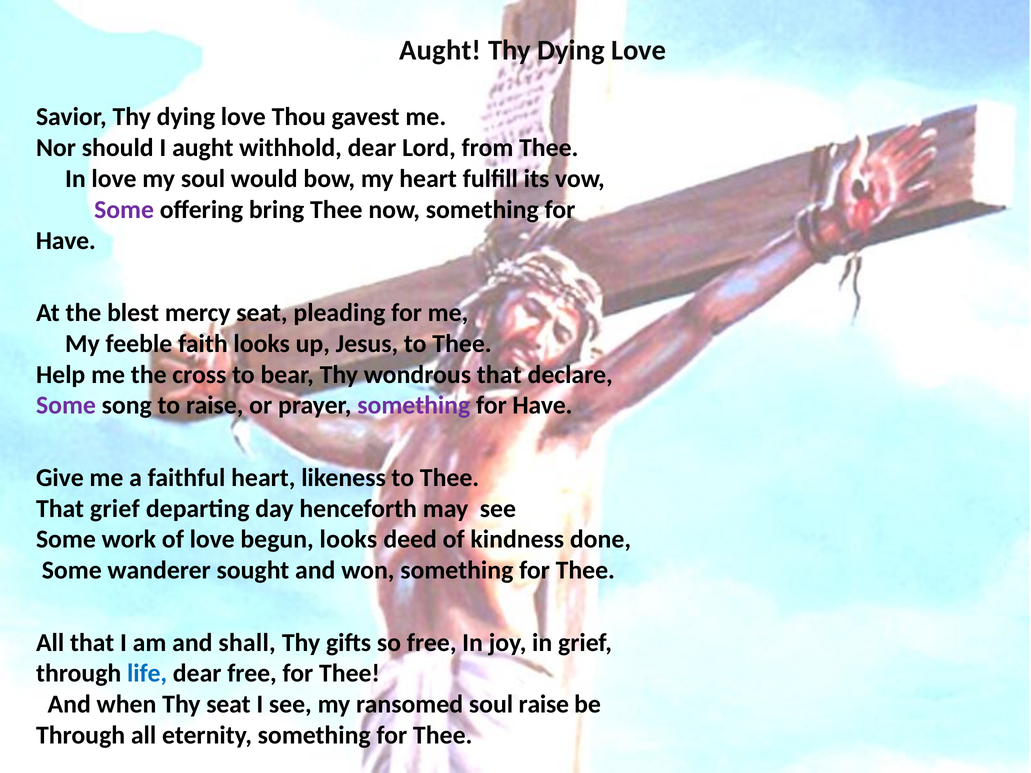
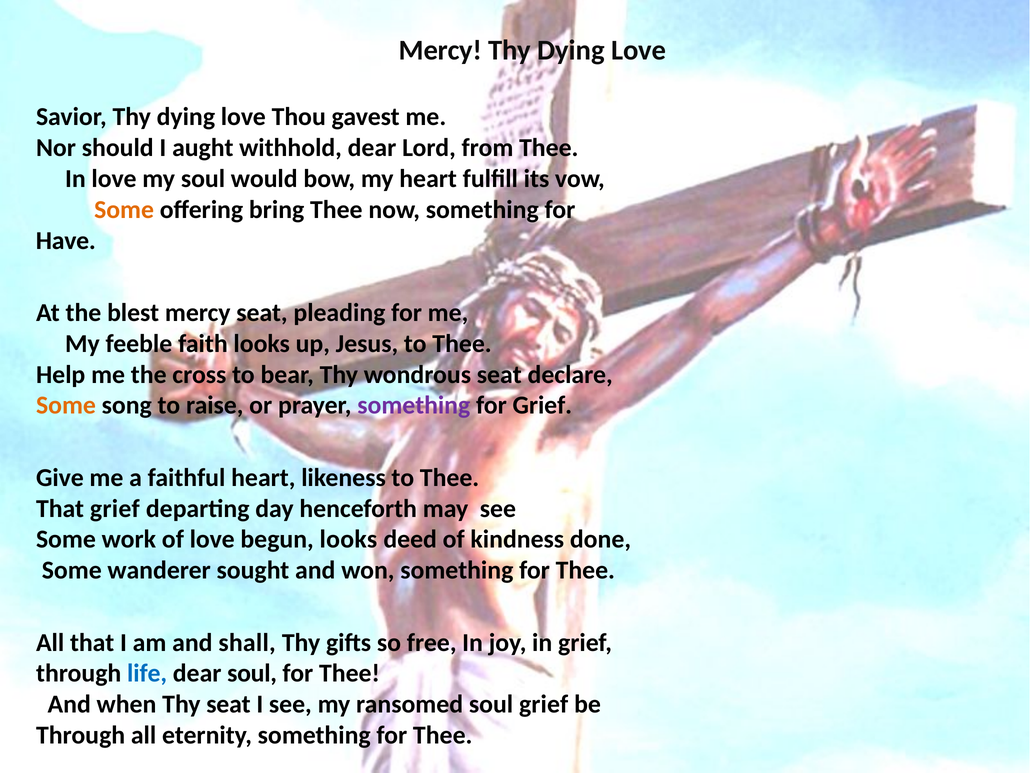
Aught: Aught -> Mercy (440, 50)
Some colour: purple -> orange (124, 210)
wondrous that: that -> seat (499, 375)
Some colour: purple -> orange (66, 406)
Have: Have -> Grief (542, 406)
dear free: free -> soul (252, 674)
soul raise: raise -> grief (544, 705)
